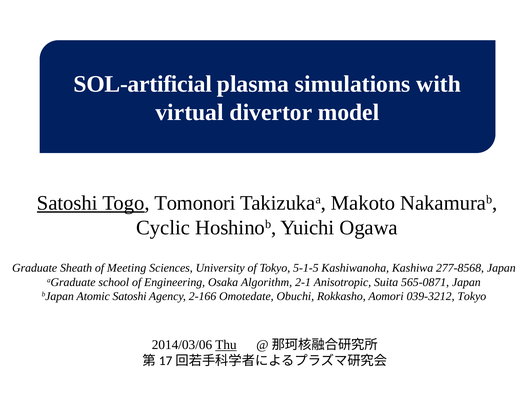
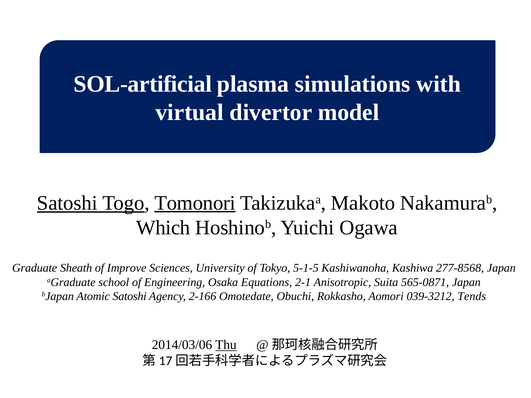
Tomonori underline: none -> present (195, 203)
Cyclic: Cyclic -> Which (163, 228)
Meeting: Meeting -> Improve (127, 268)
Algorithm: Algorithm -> Equations (267, 282)
039-3212 Tokyo: Tokyo -> Tends (472, 296)
